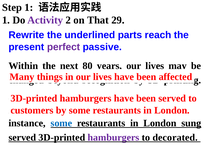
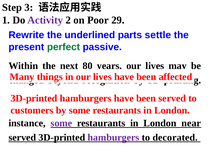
Step 1: 1 -> 3 (29, 7)
That: That -> Poor (98, 20)
reach: reach -> settle (158, 35)
perfect colour: purple -> green (64, 47)
some colour: blue -> purple (61, 123)
sung: sung -> near (191, 123)
